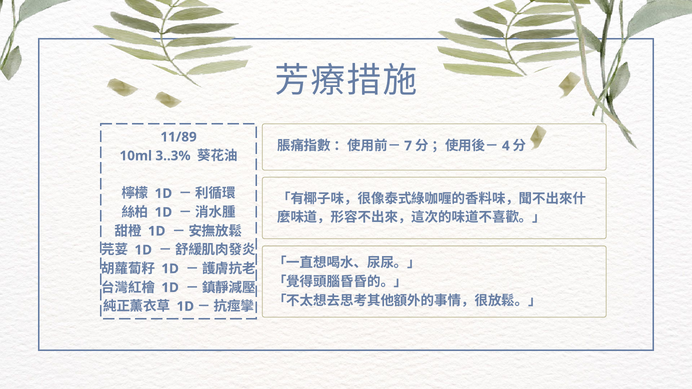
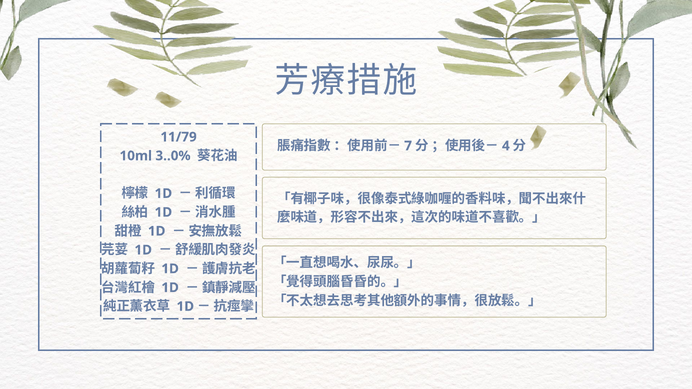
11/89: 11/89 -> 11/79 (179, 137)
3..3%: 3..3% -> 3..0% (173, 156)
